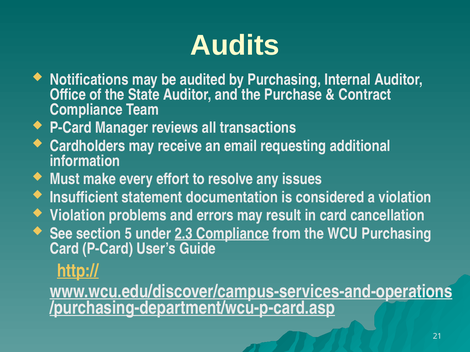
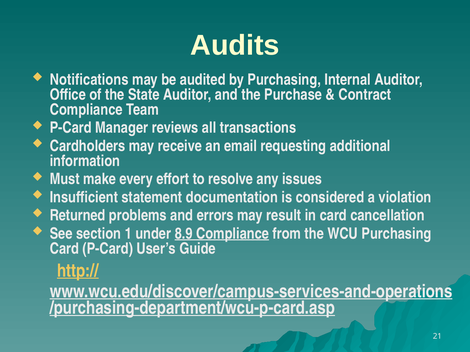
Violation: Violation -> Returned (78, 216)
5: 5 -> 1 (128, 234)
2.3: 2.3 -> 8.9 (184, 234)
